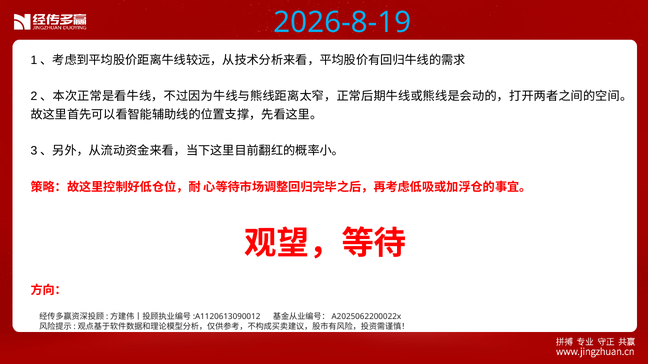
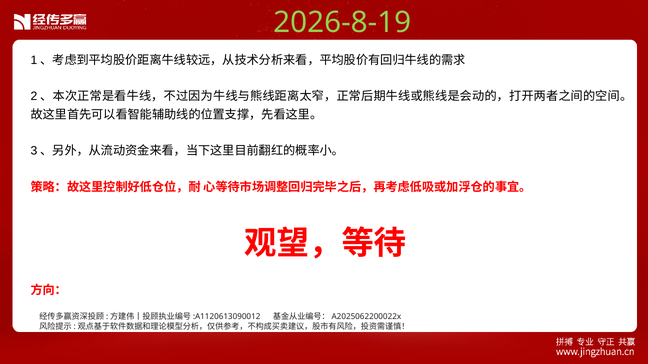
2026-8-19 colour: light blue -> light green (342, 22)
